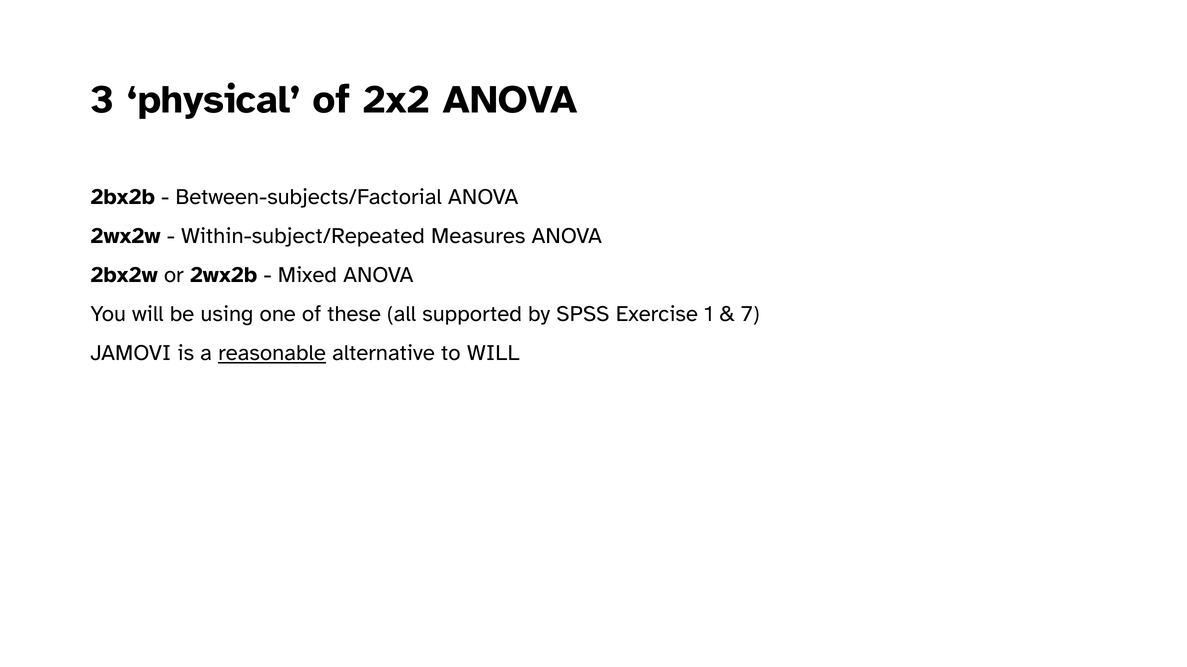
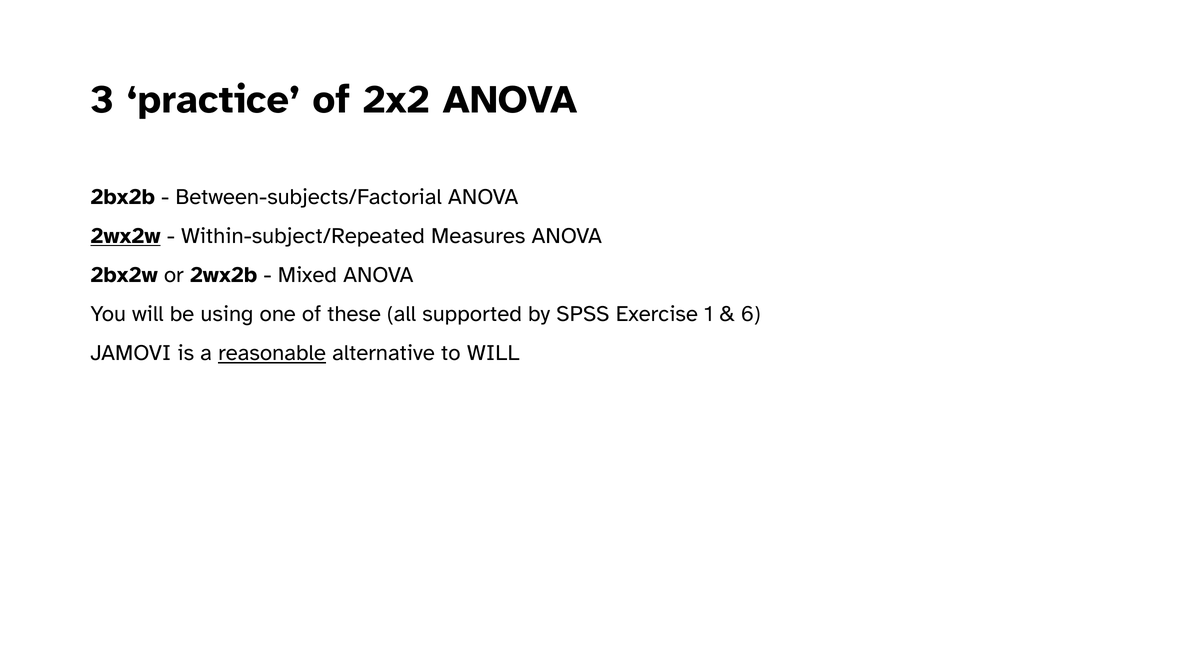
physical: physical -> practice (214, 100)
2wx2w underline: none -> present (126, 236)
7: 7 -> 6 (751, 314)
